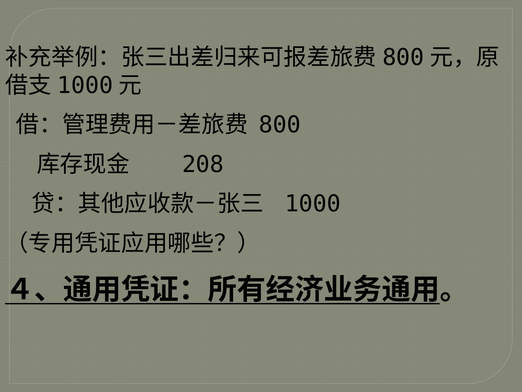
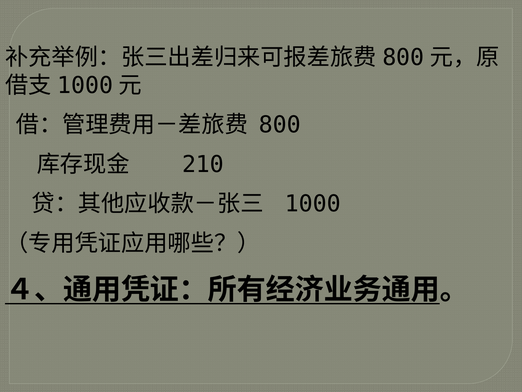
208: 208 -> 210 (203, 164)
